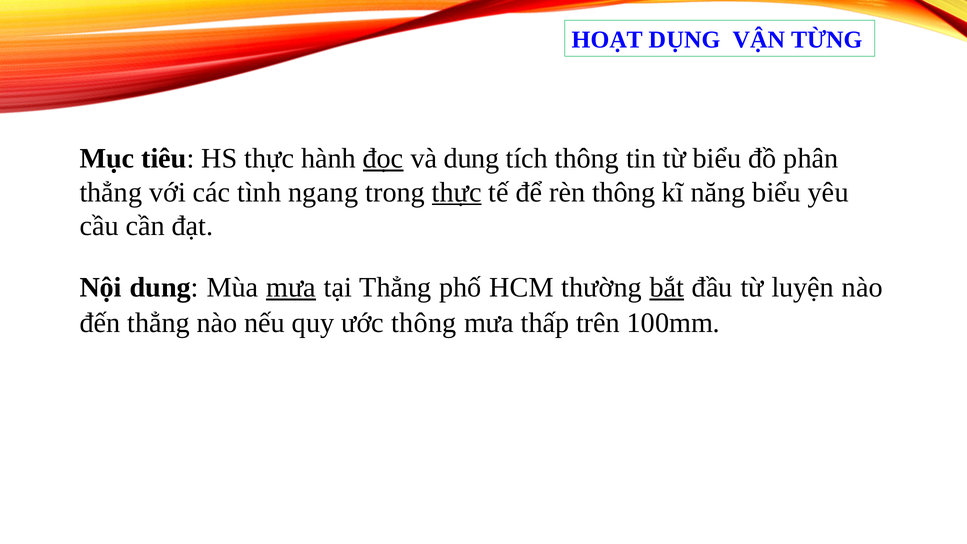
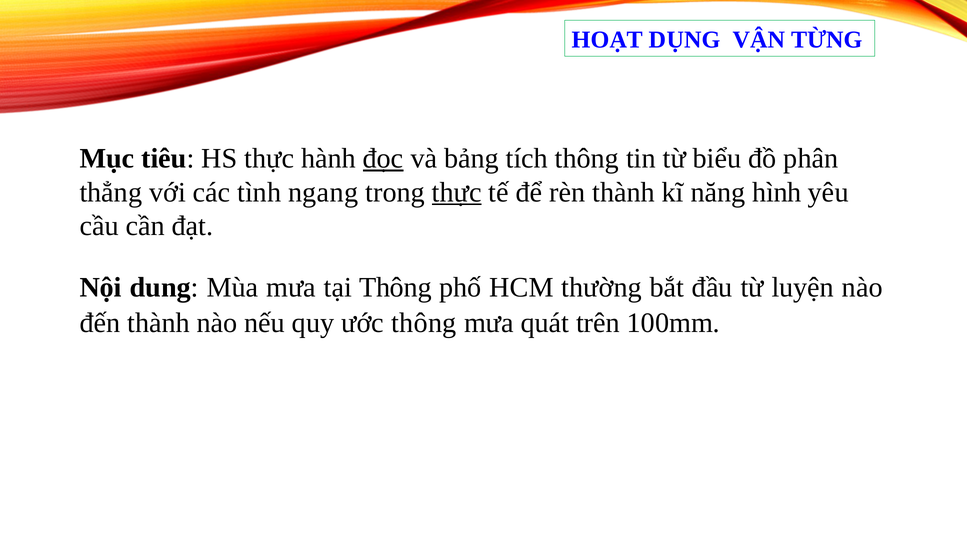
và dung: dung -> bảng (471, 158)
rèn thông: thông -> thành (624, 192)
năng biểu: biểu -> hình (777, 192)
mưa underline: present -> none (291, 287)
tại Thẳng: Thẳng -> Thông (395, 287)
bắt underline: present -> none (667, 287)
đến thẳng: thẳng -> thành (158, 323)
thấp: thấp -> quát (545, 323)
